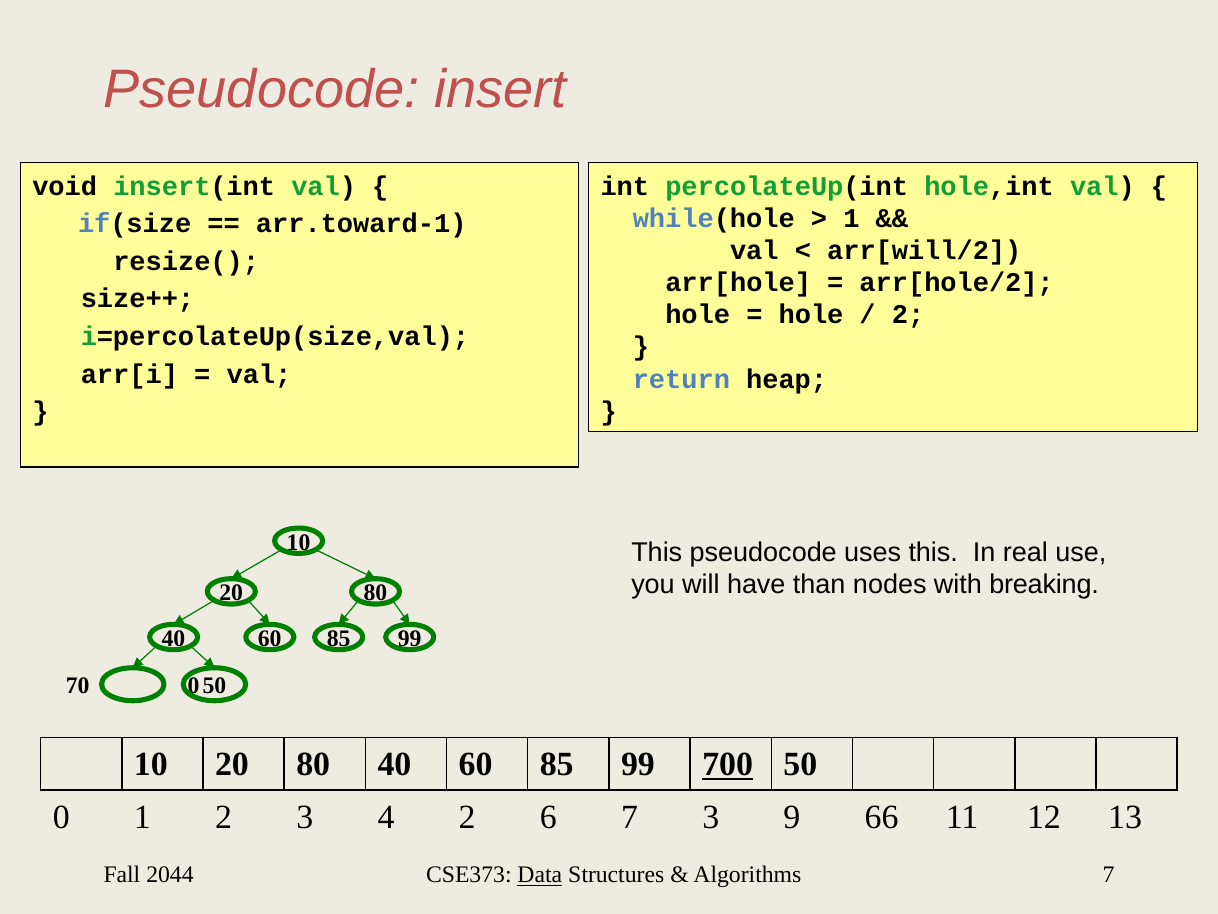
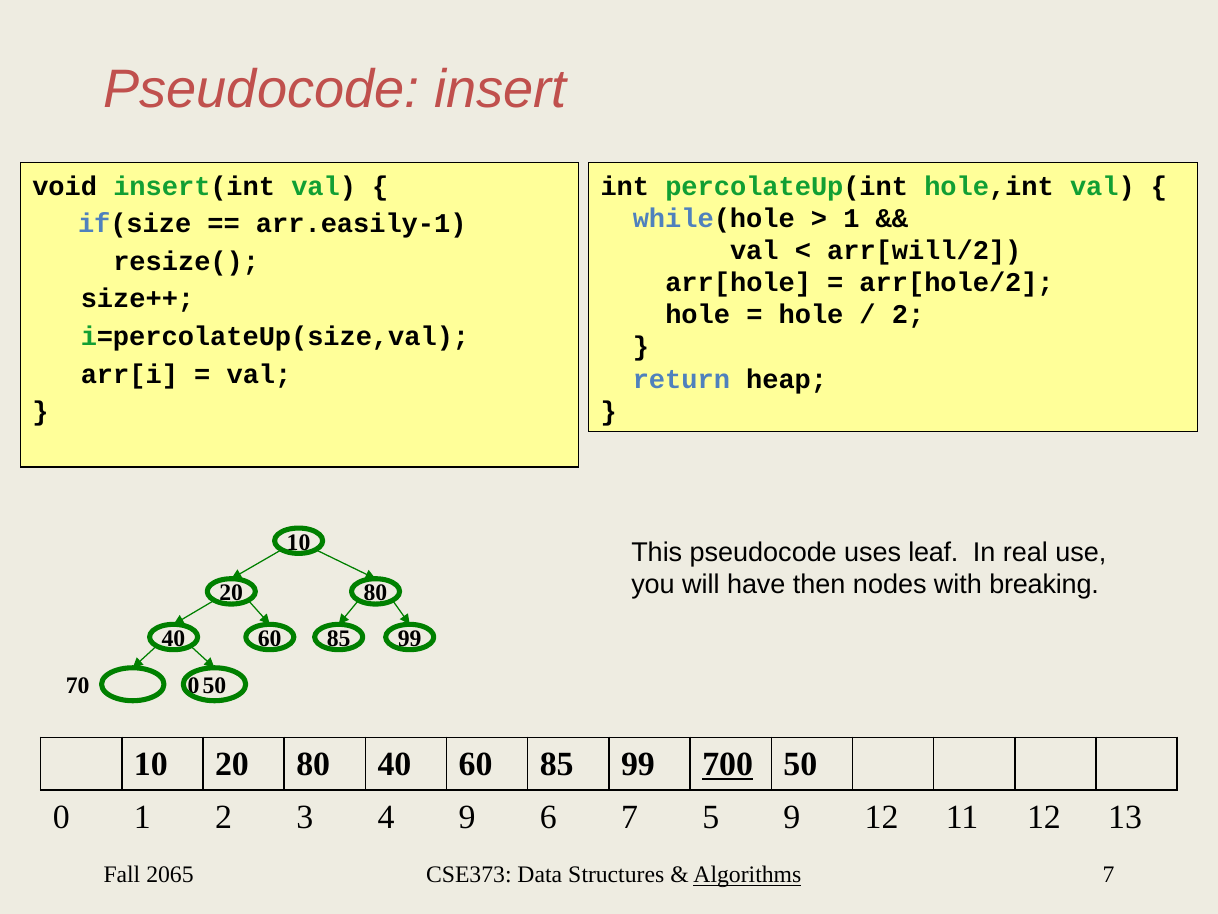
arr.toward-1: arr.toward-1 -> arr.easily-1 (361, 224)
uses this: this -> leaf (933, 552)
than: than -> then (819, 584)
4 2: 2 -> 9 (467, 816)
7 3: 3 -> 5 (711, 816)
9 66: 66 -> 12 (882, 816)
2044: 2044 -> 2065 (170, 875)
Data underline: present -> none (540, 875)
Algorithms underline: none -> present (747, 875)
